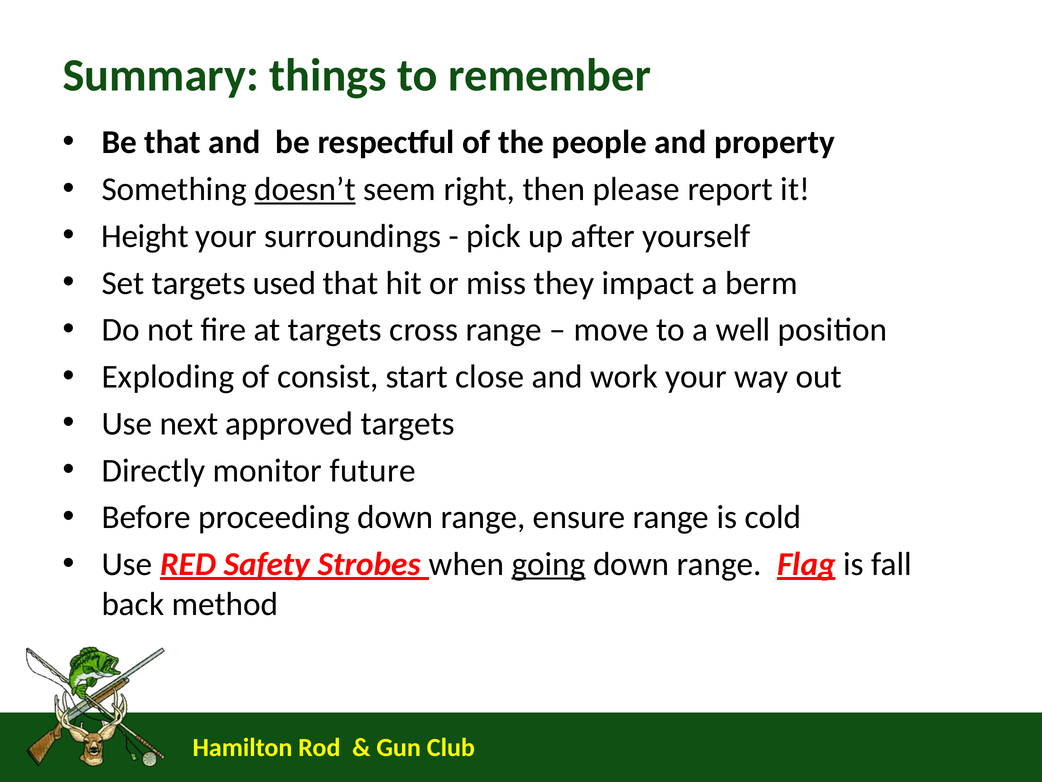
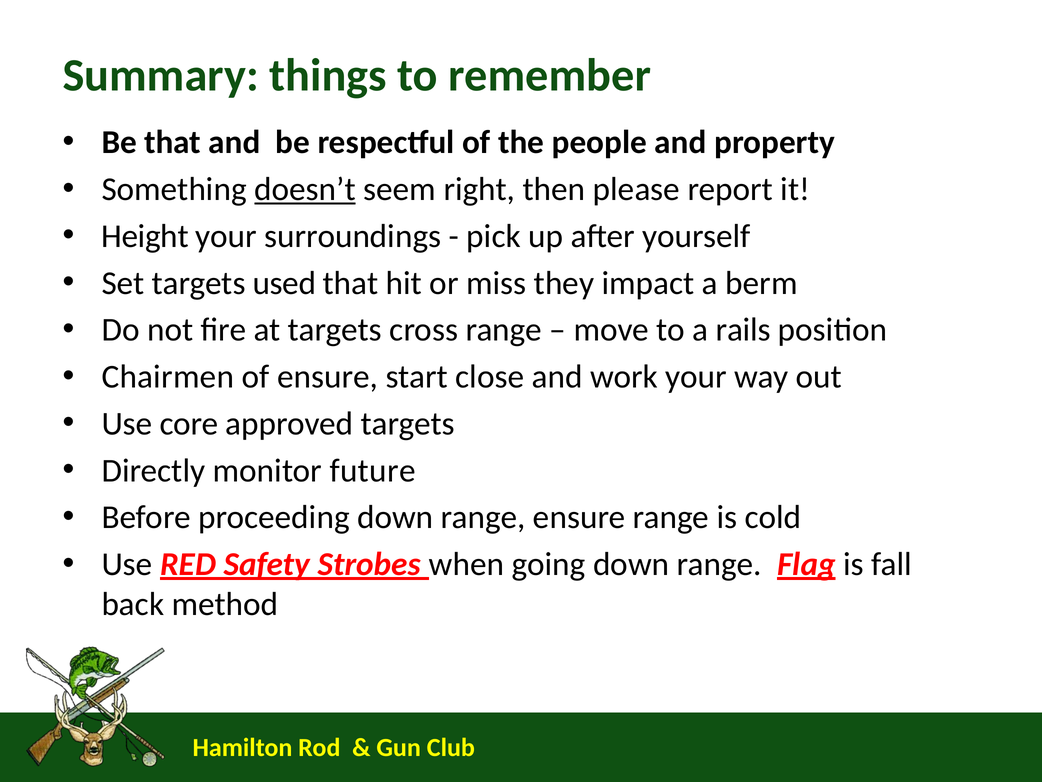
well: well -> rails (743, 330)
Exploding: Exploding -> Chairmen (168, 377)
of consist: consist -> ensure (328, 377)
next: next -> core (189, 423)
going underline: present -> none (549, 564)
